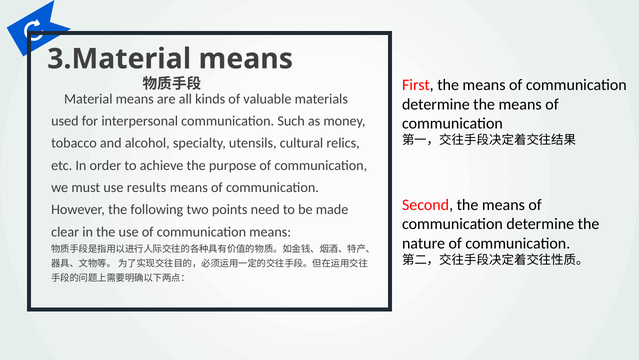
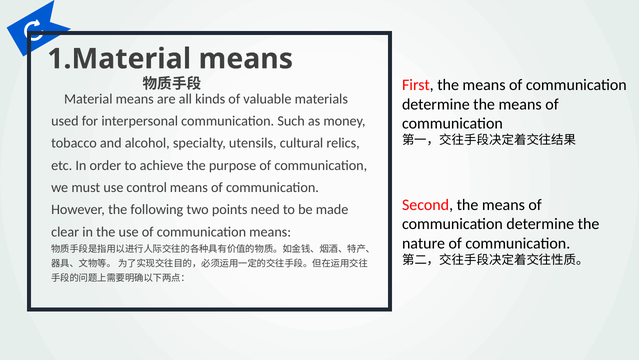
3.Material: 3.Material -> 1.Material (119, 59)
results: results -> control (147, 187)
